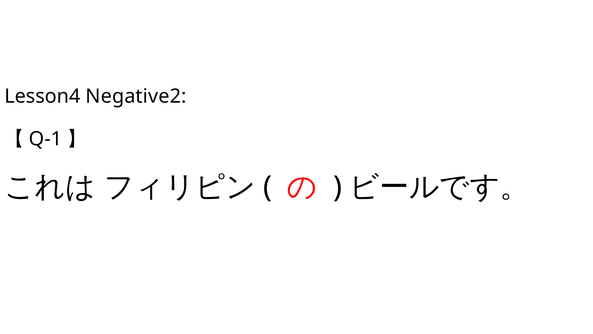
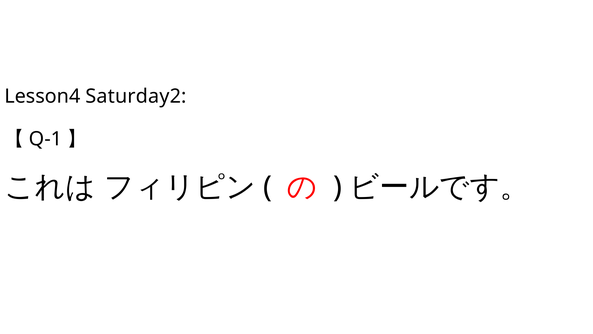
Negative2: Negative2 -> Saturday2 (136, 96)
